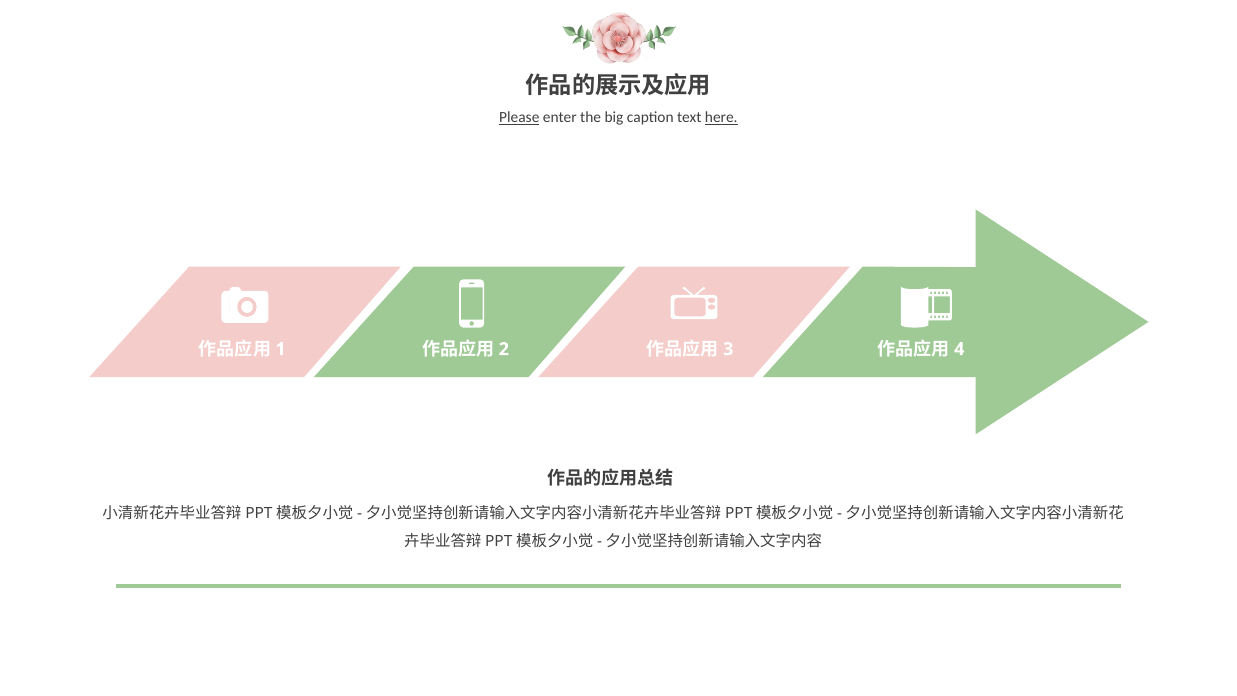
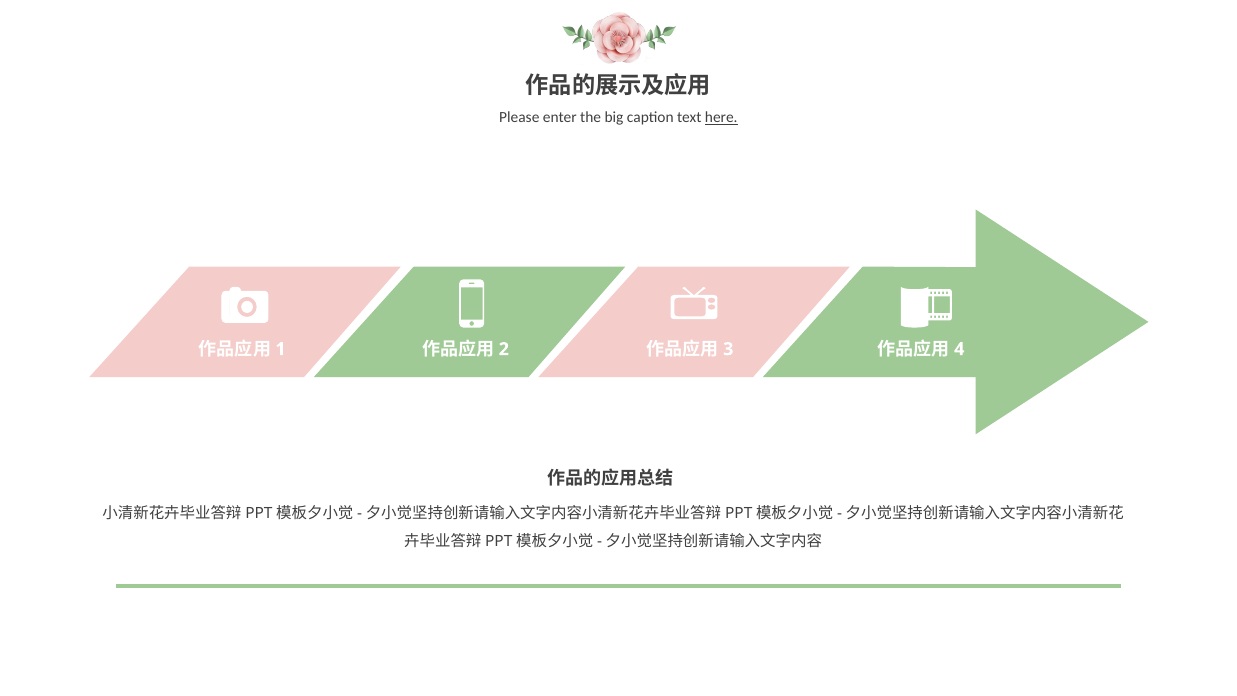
Please underline: present -> none (519, 118)
